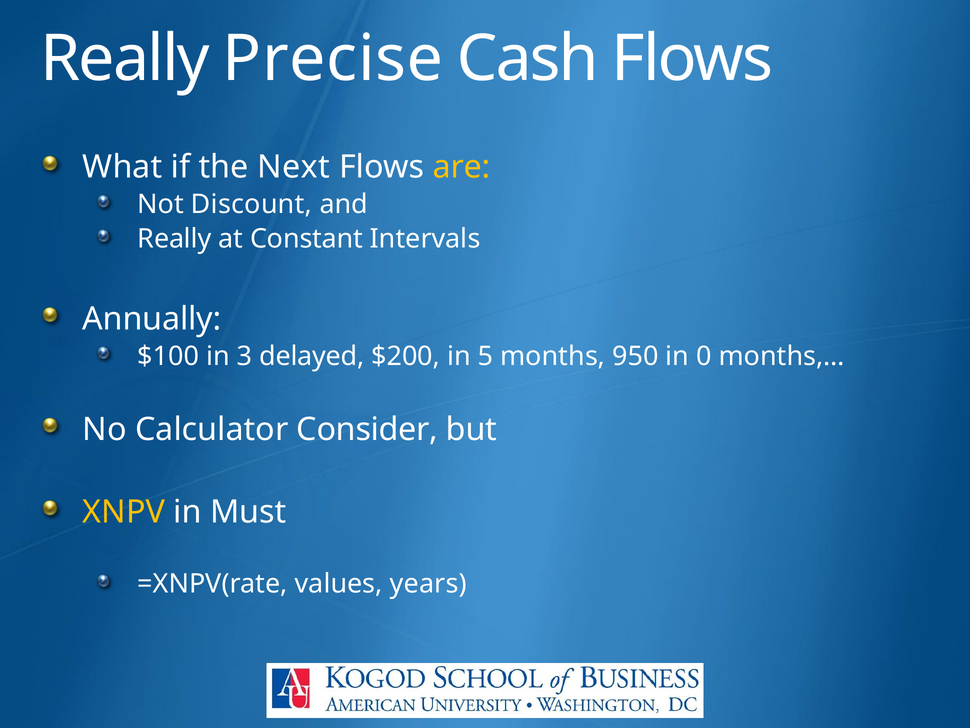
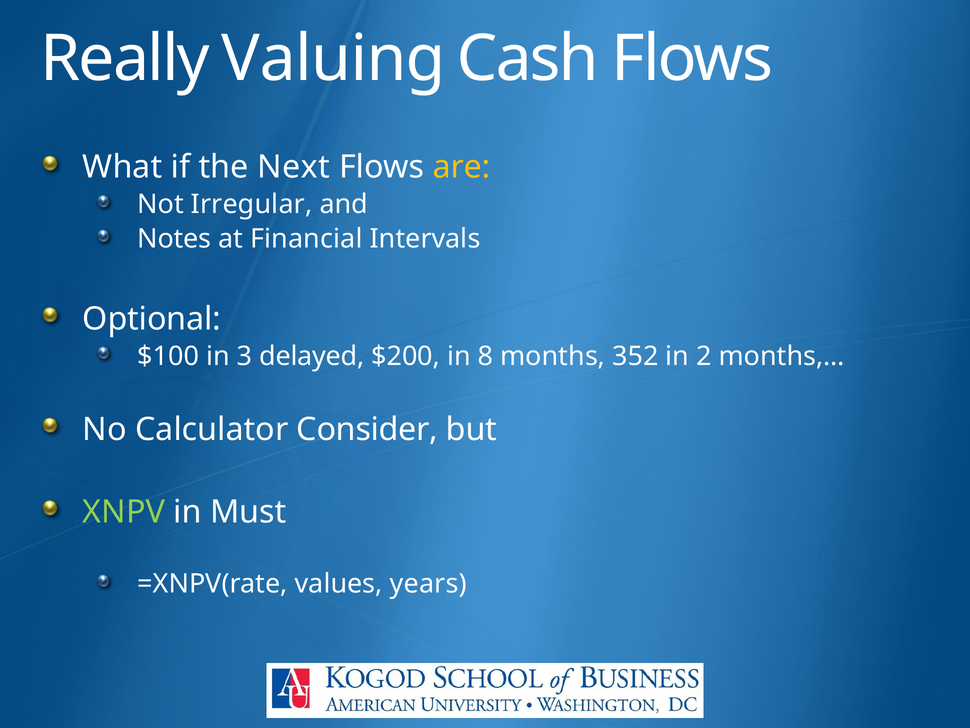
Precise: Precise -> Valuing (334, 59)
Discount: Discount -> Irregular (252, 204)
Really: Really -> Notes (174, 239)
Constant: Constant -> Financial (306, 239)
Annually: Annually -> Optional (152, 319)
5: 5 -> 8 (486, 356)
950: 950 -> 352 (635, 356)
0: 0 -> 2 (704, 356)
XNPV colour: yellow -> light green (124, 512)
